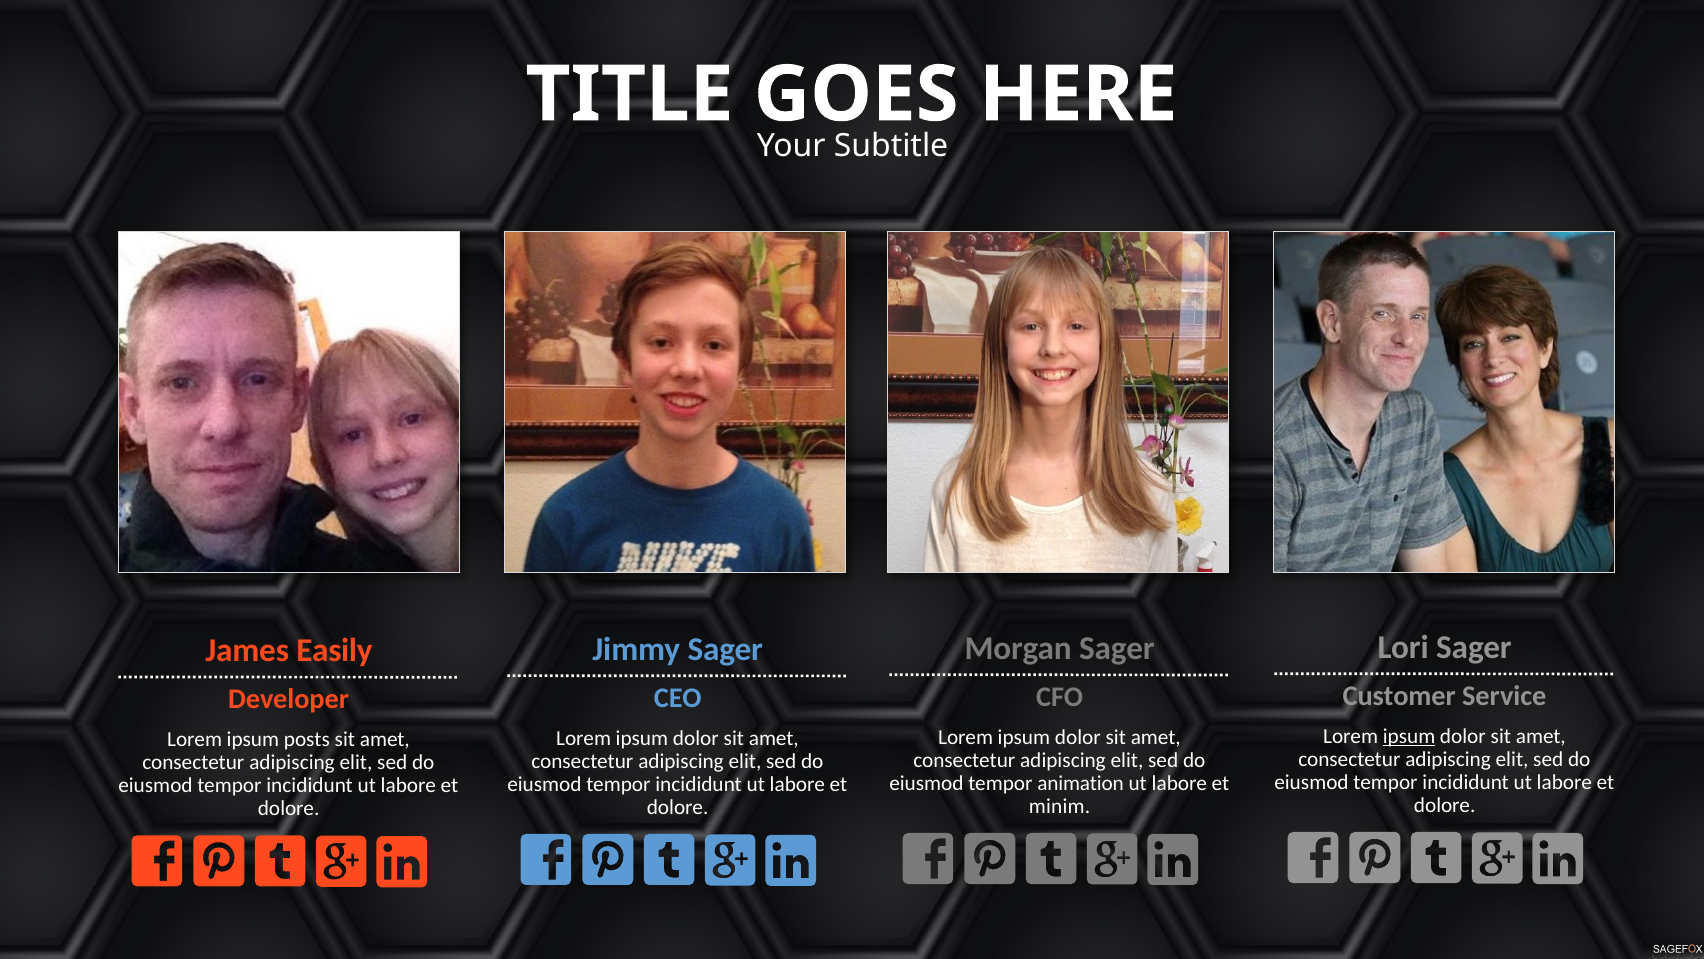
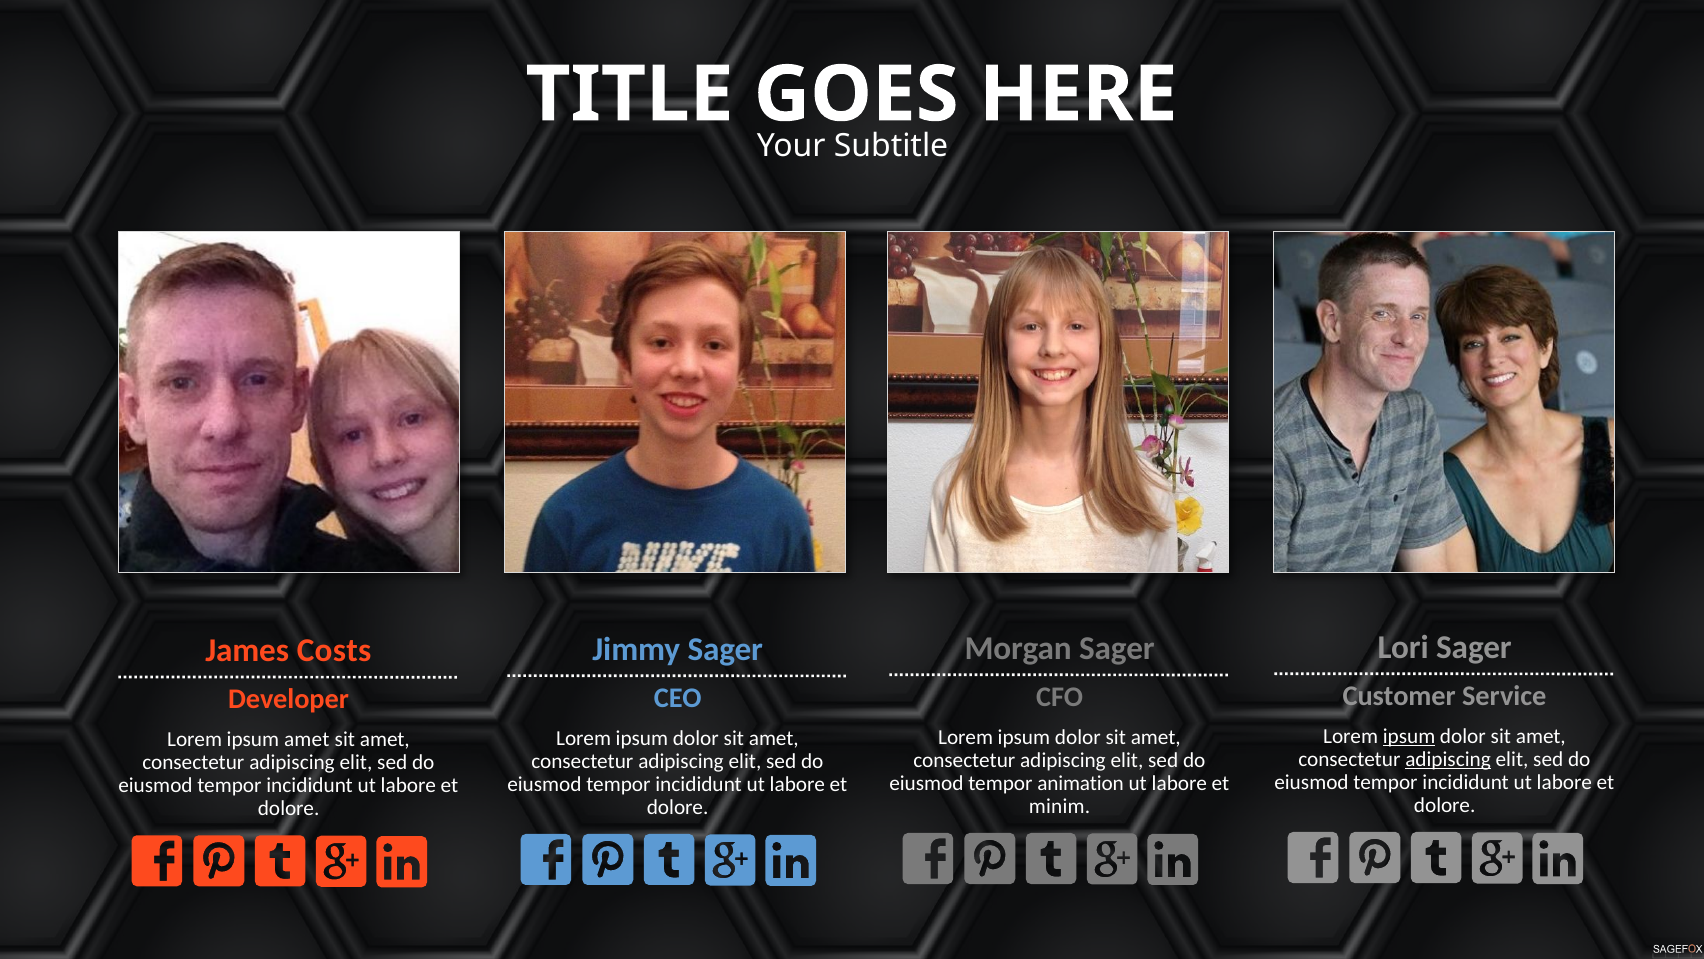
Easily: Easily -> Costs (334, 650)
ipsum posts: posts -> amet (307, 739)
adipiscing underline: none -> present (1448, 759)
